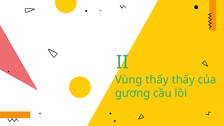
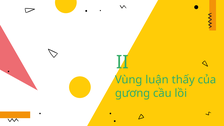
Vùng thấy: thấy -> luận (157, 80)
